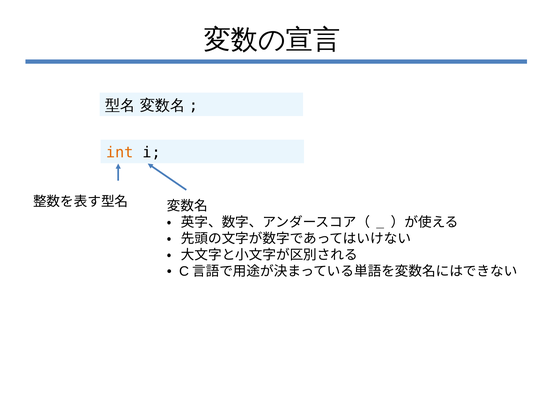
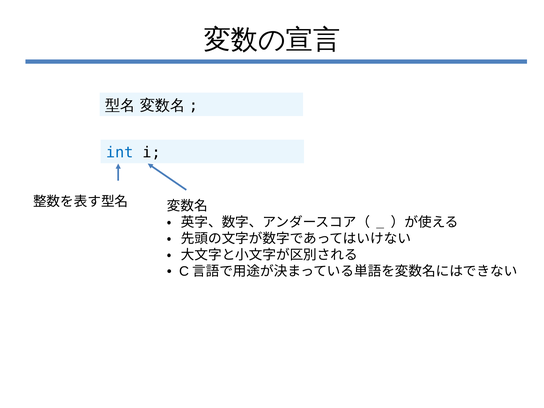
int colour: orange -> blue (120, 153)
